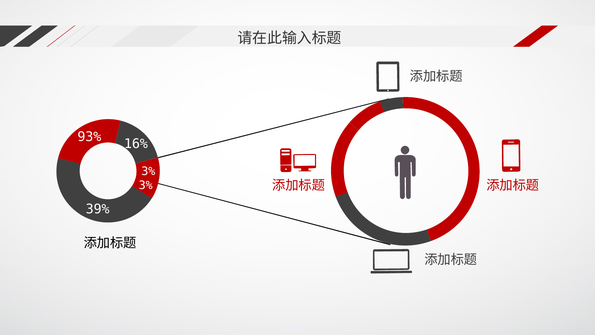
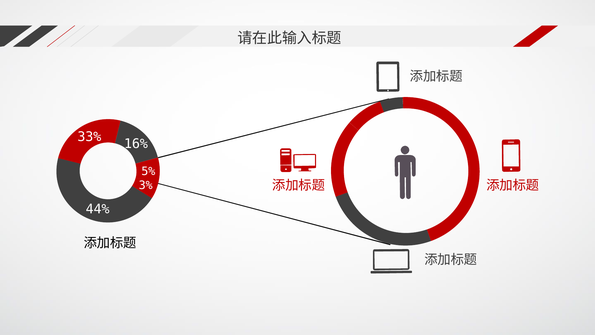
93%: 93% -> 33% (89, 137)
3%: 3% -> 5% (148, 171)
39%: 39% -> 44% (98, 209)
